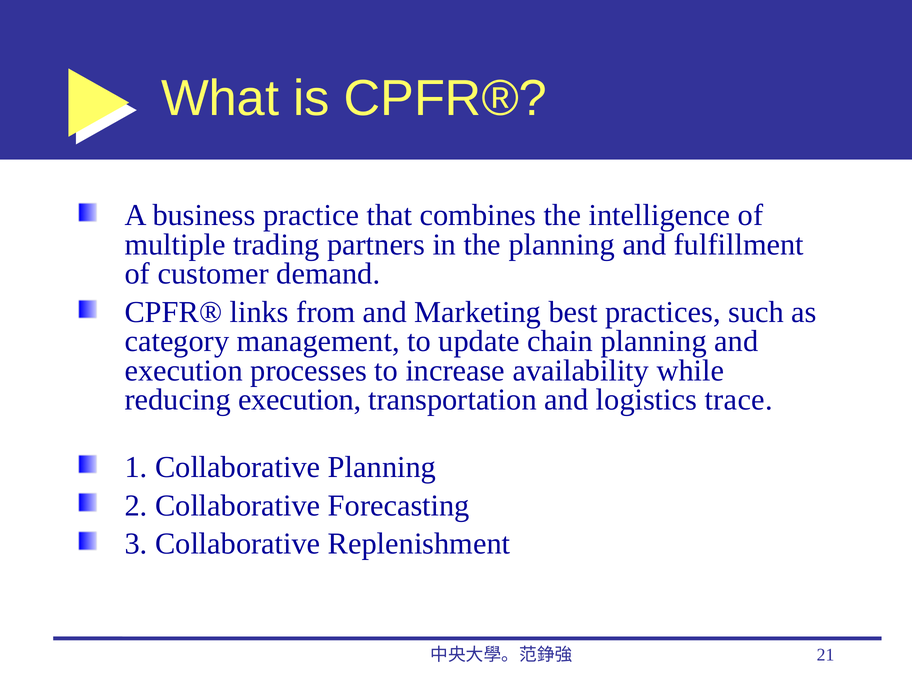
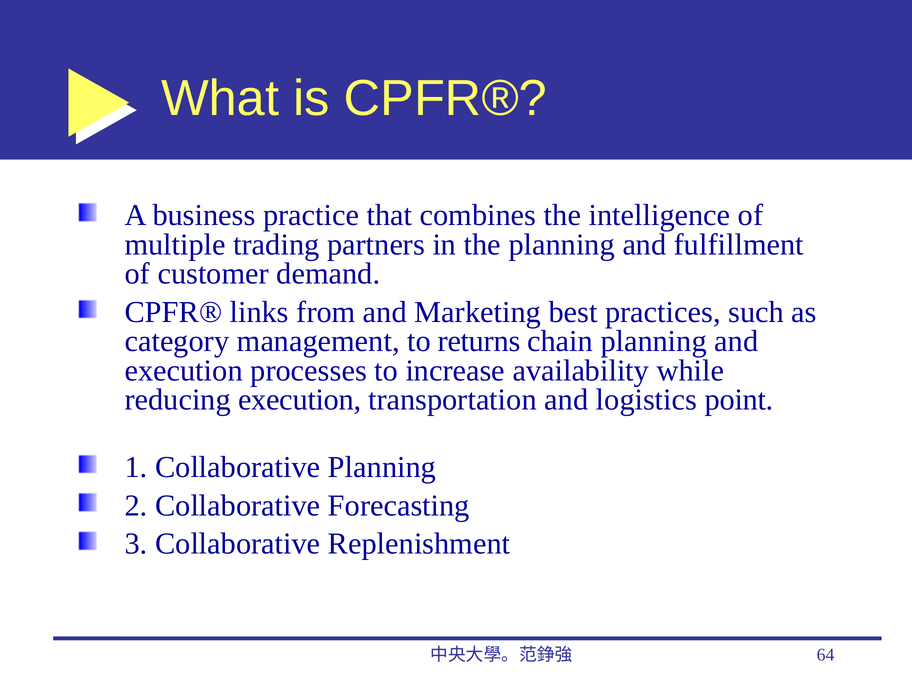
update: update -> returns (479, 341)
trace: trace -> point (739, 400)
21: 21 -> 64 (826, 655)
